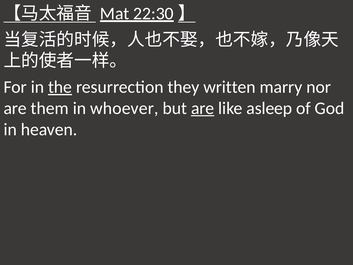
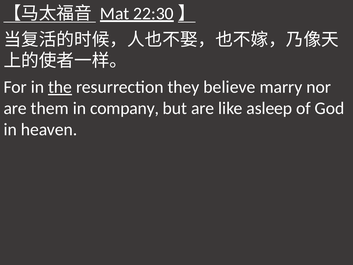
written: written -> believe (229, 87)
whoever: whoever -> company (124, 108)
are underline: present -> none (203, 108)
